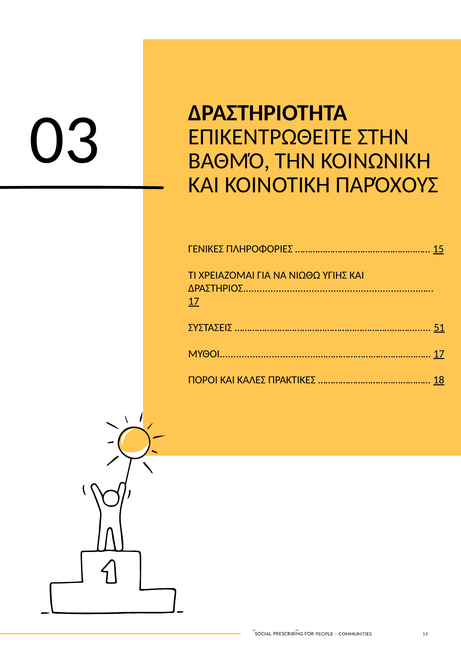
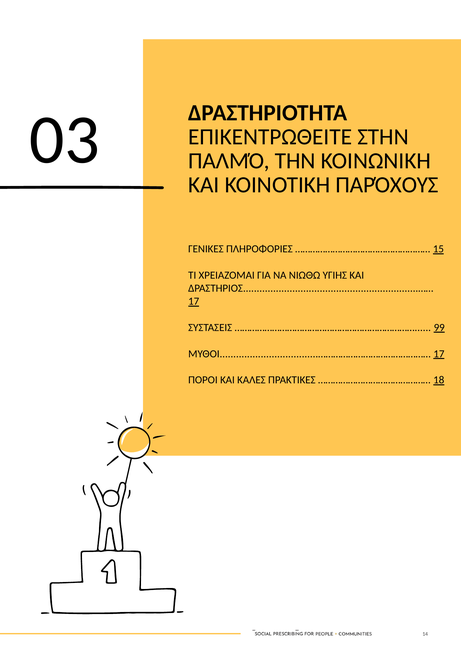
ΒΑΘΜΌ: ΒΑΘΜΌ -> ΠΑΛΜΌ (229, 161)
51: 51 -> 99 (439, 328)
